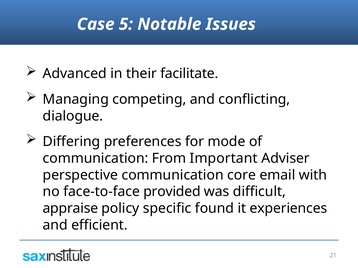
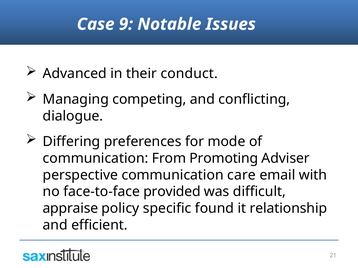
5: 5 -> 9 (126, 24)
facilitate: facilitate -> conduct (189, 74)
Important: Important -> Promoting (224, 159)
core: core -> care (241, 175)
experiences: experiences -> relationship (288, 209)
